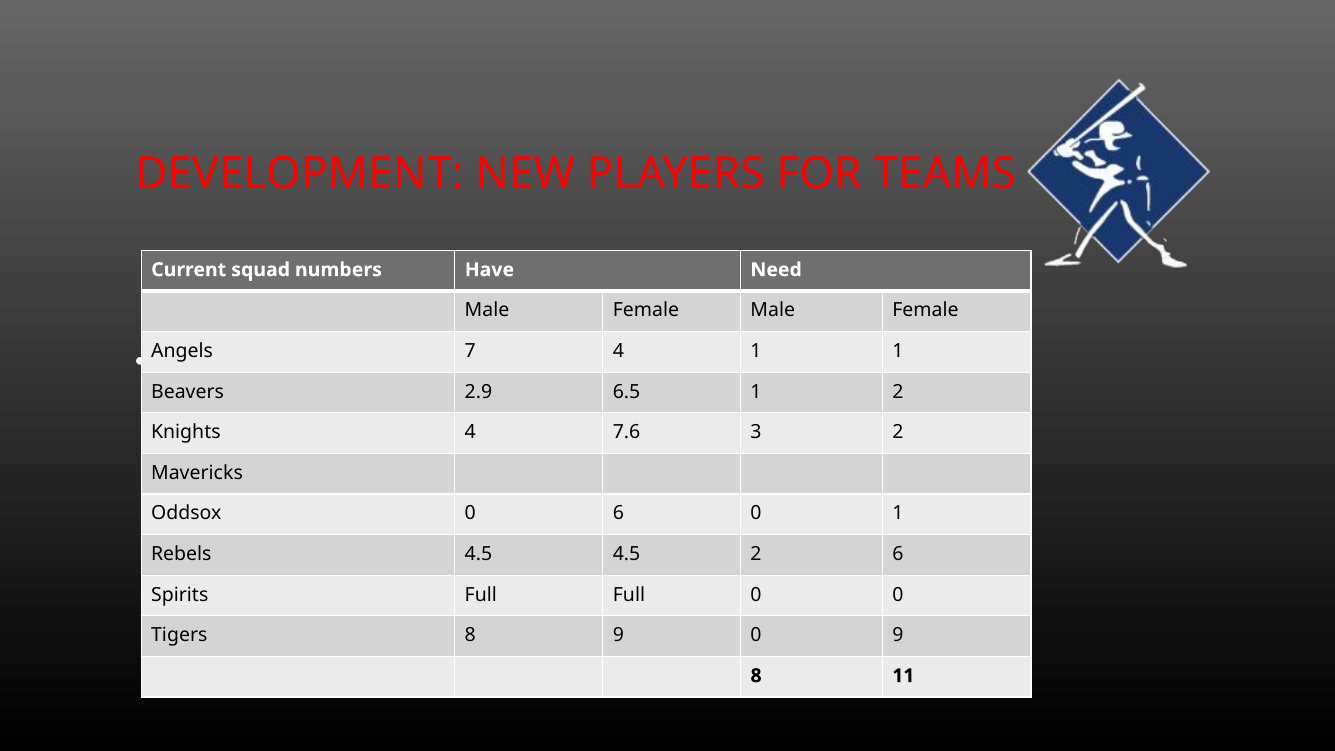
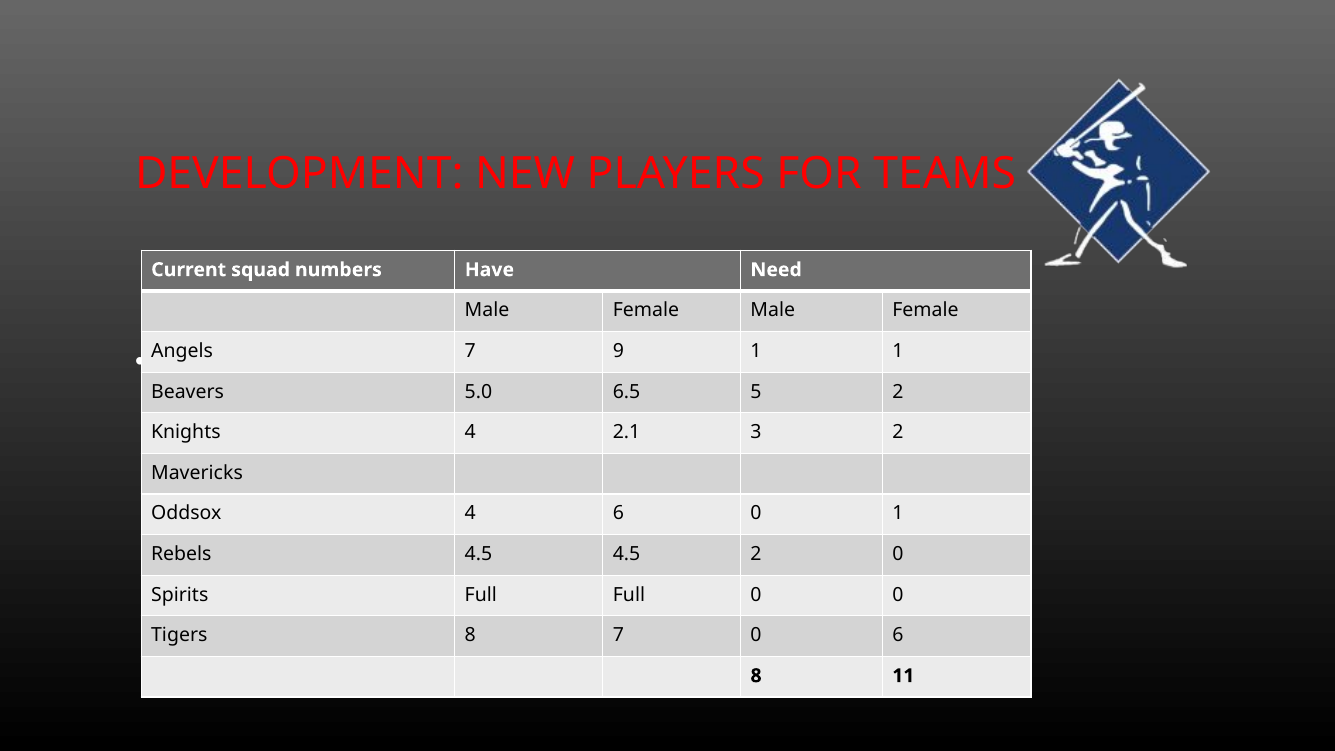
7 4: 4 -> 9 (618, 351)
2.9: 2.9 -> 5.0 (478, 392)
6.5 1: 1 -> 5 (756, 392)
7.6: 7.6 -> 2.1 (627, 432)
Oddsox 0: 0 -> 4 (470, 513)
2 6: 6 -> 0 (898, 554)
8 9: 9 -> 7 (618, 635)
0 9: 9 -> 6 (898, 635)
